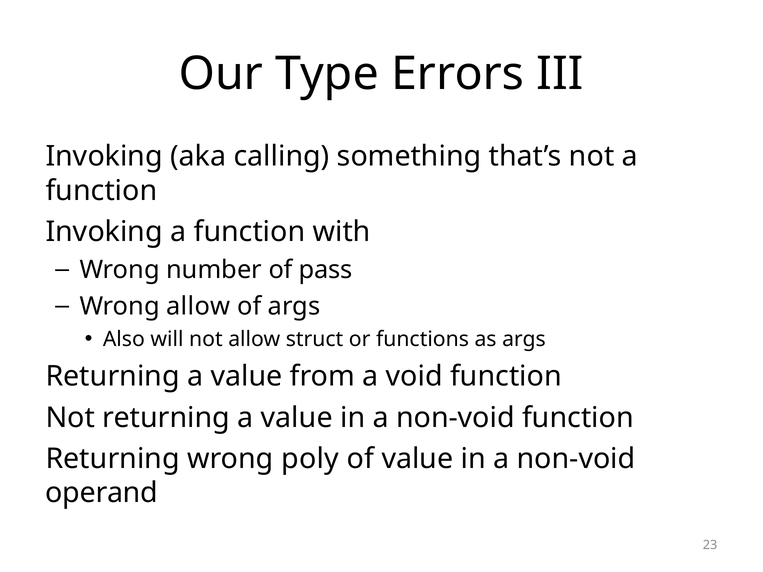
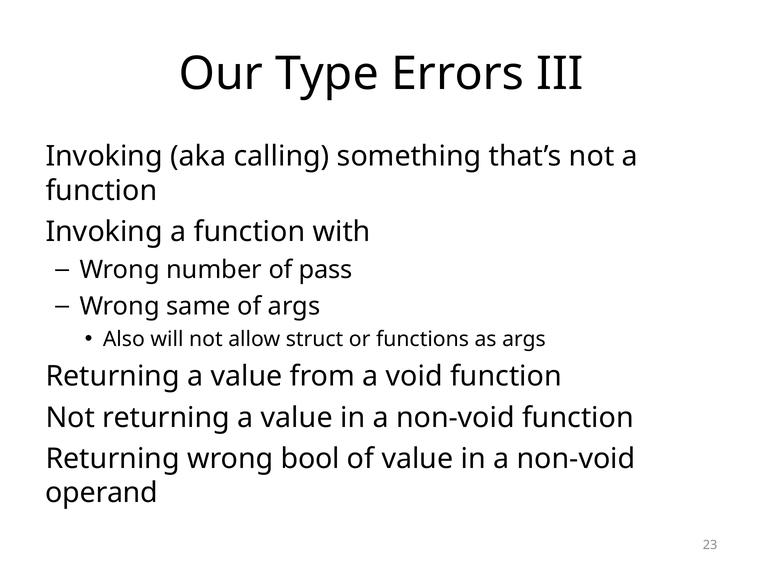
Wrong allow: allow -> same (199, 307)
poly: poly -> bool (310, 459)
